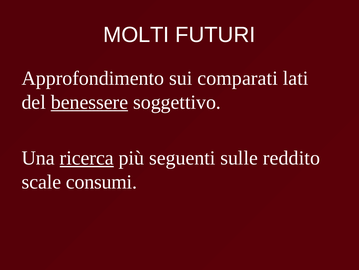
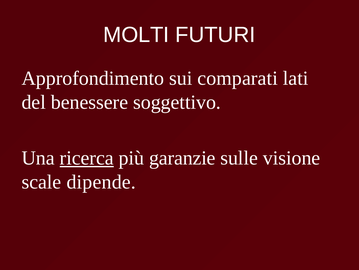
benessere underline: present -> none (89, 102)
seguenti: seguenti -> garanzie (182, 158)
reddito: reddito -> visione (292, 158)
consumi: consumi -> dipende (101, 182)
